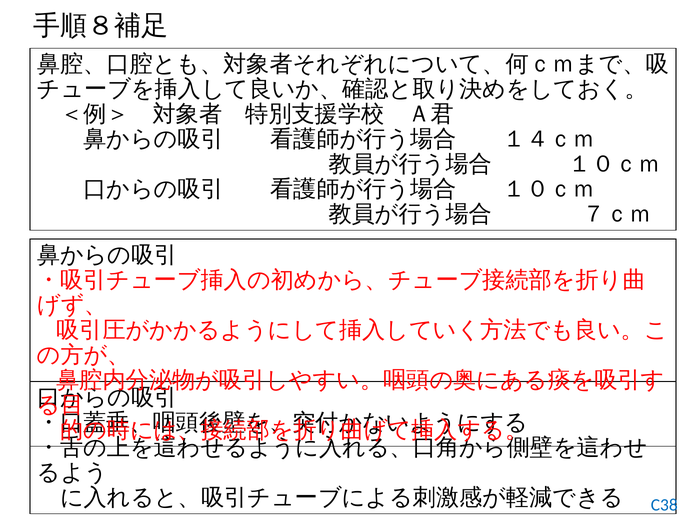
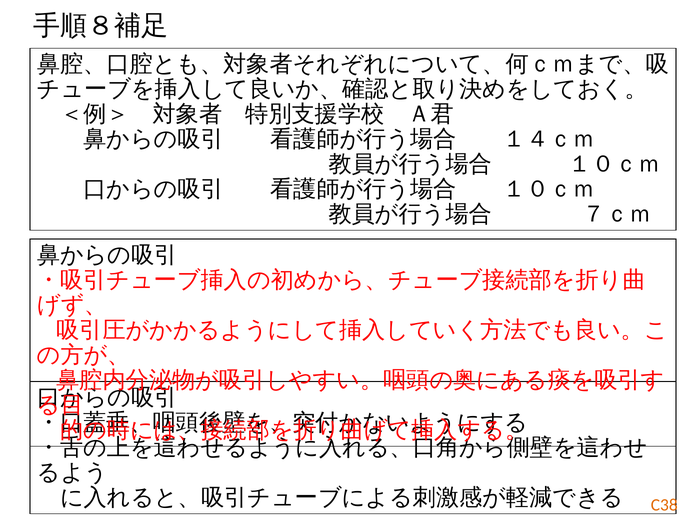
C38 colour: blue -> orange (664, 504)
